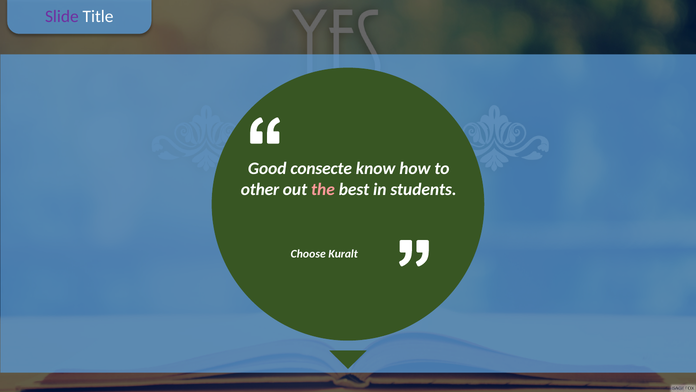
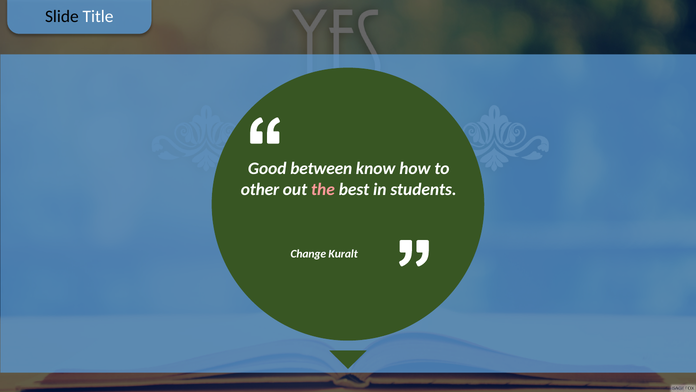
Slide colour: purple -> black (62, 16)
consecte: consecte -> between (321, 168)
Choose: Choose -> Change (308, 254)
